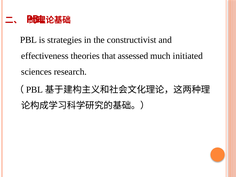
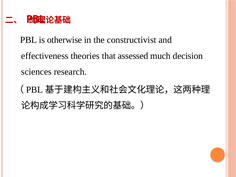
strategies: strategies -> otherwise (65, 40)
initiated: initiated -> decision (188, 56)
